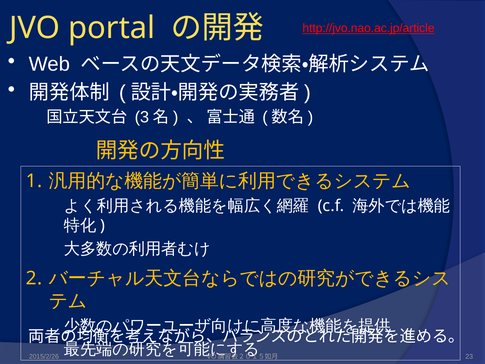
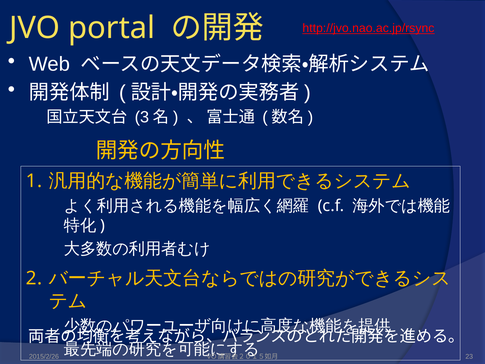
http://jvo.nao.ac.jp/article: http://jvo.nao.ac.jp/article -> http://jvo.nao.ac.jp/rsync (368, 28)
